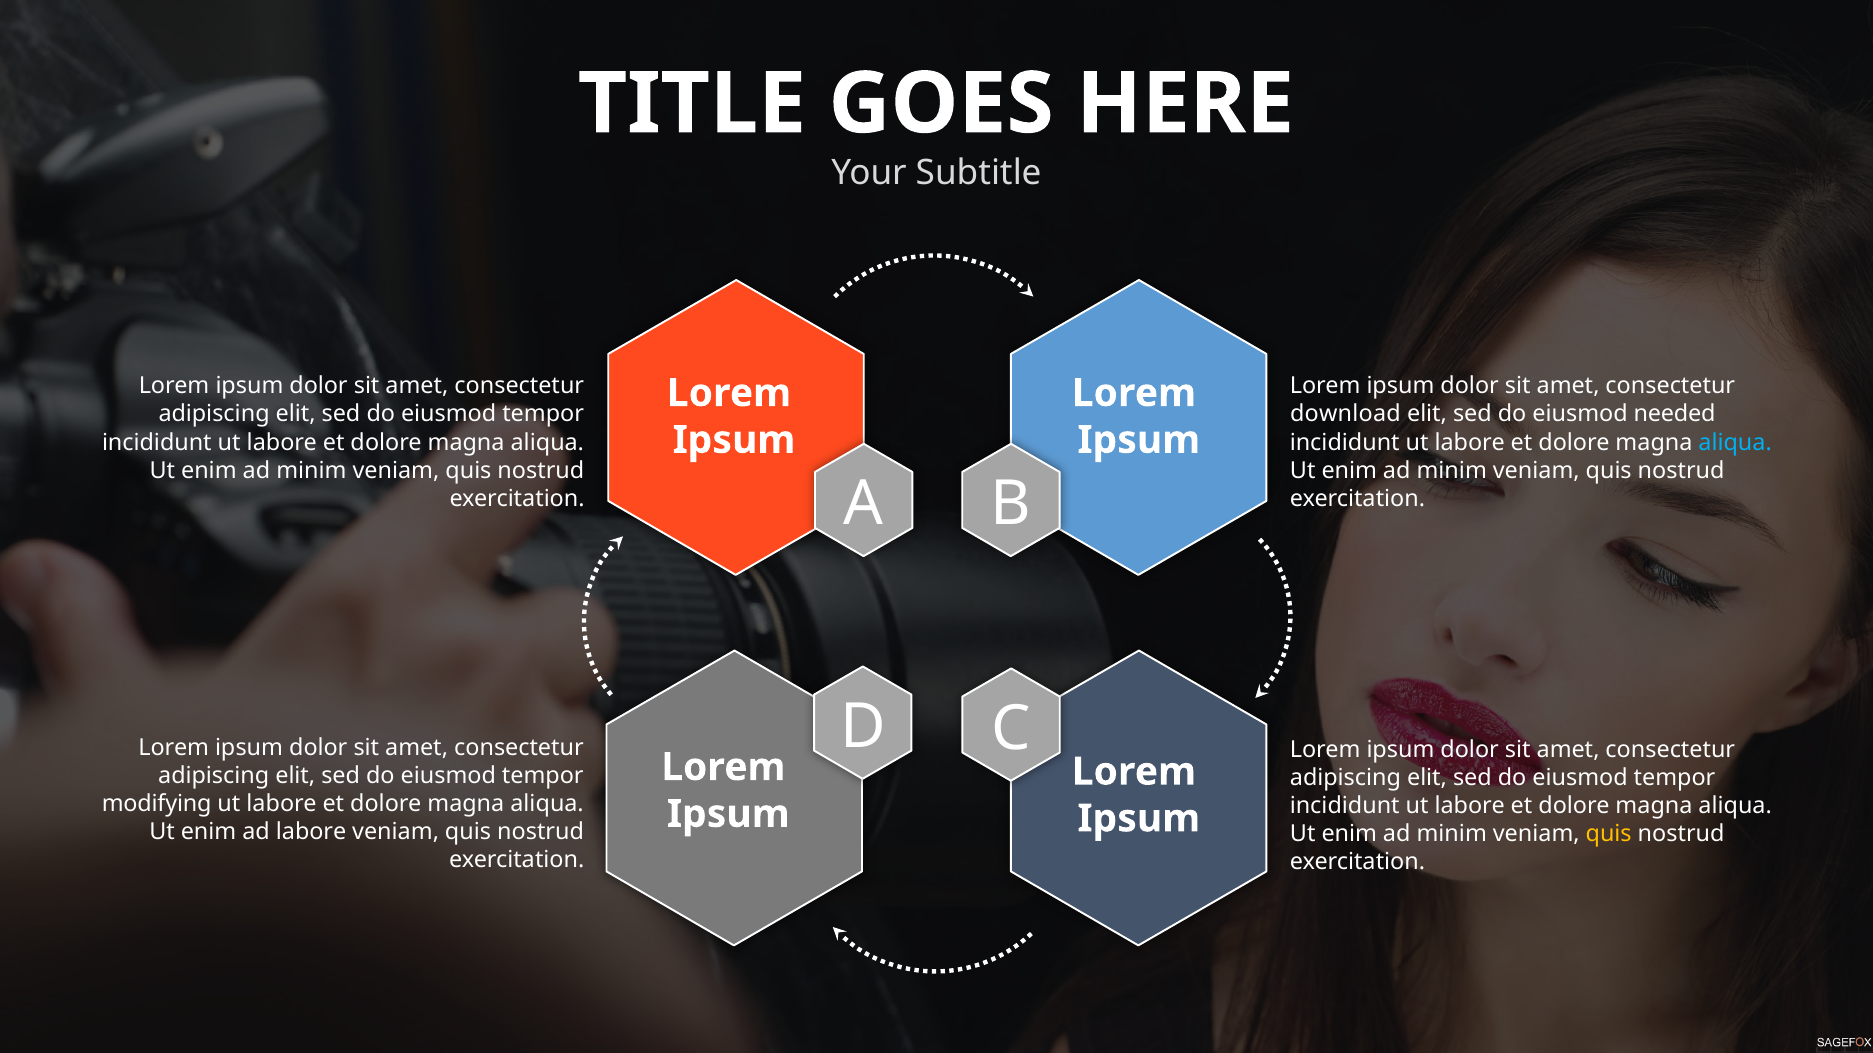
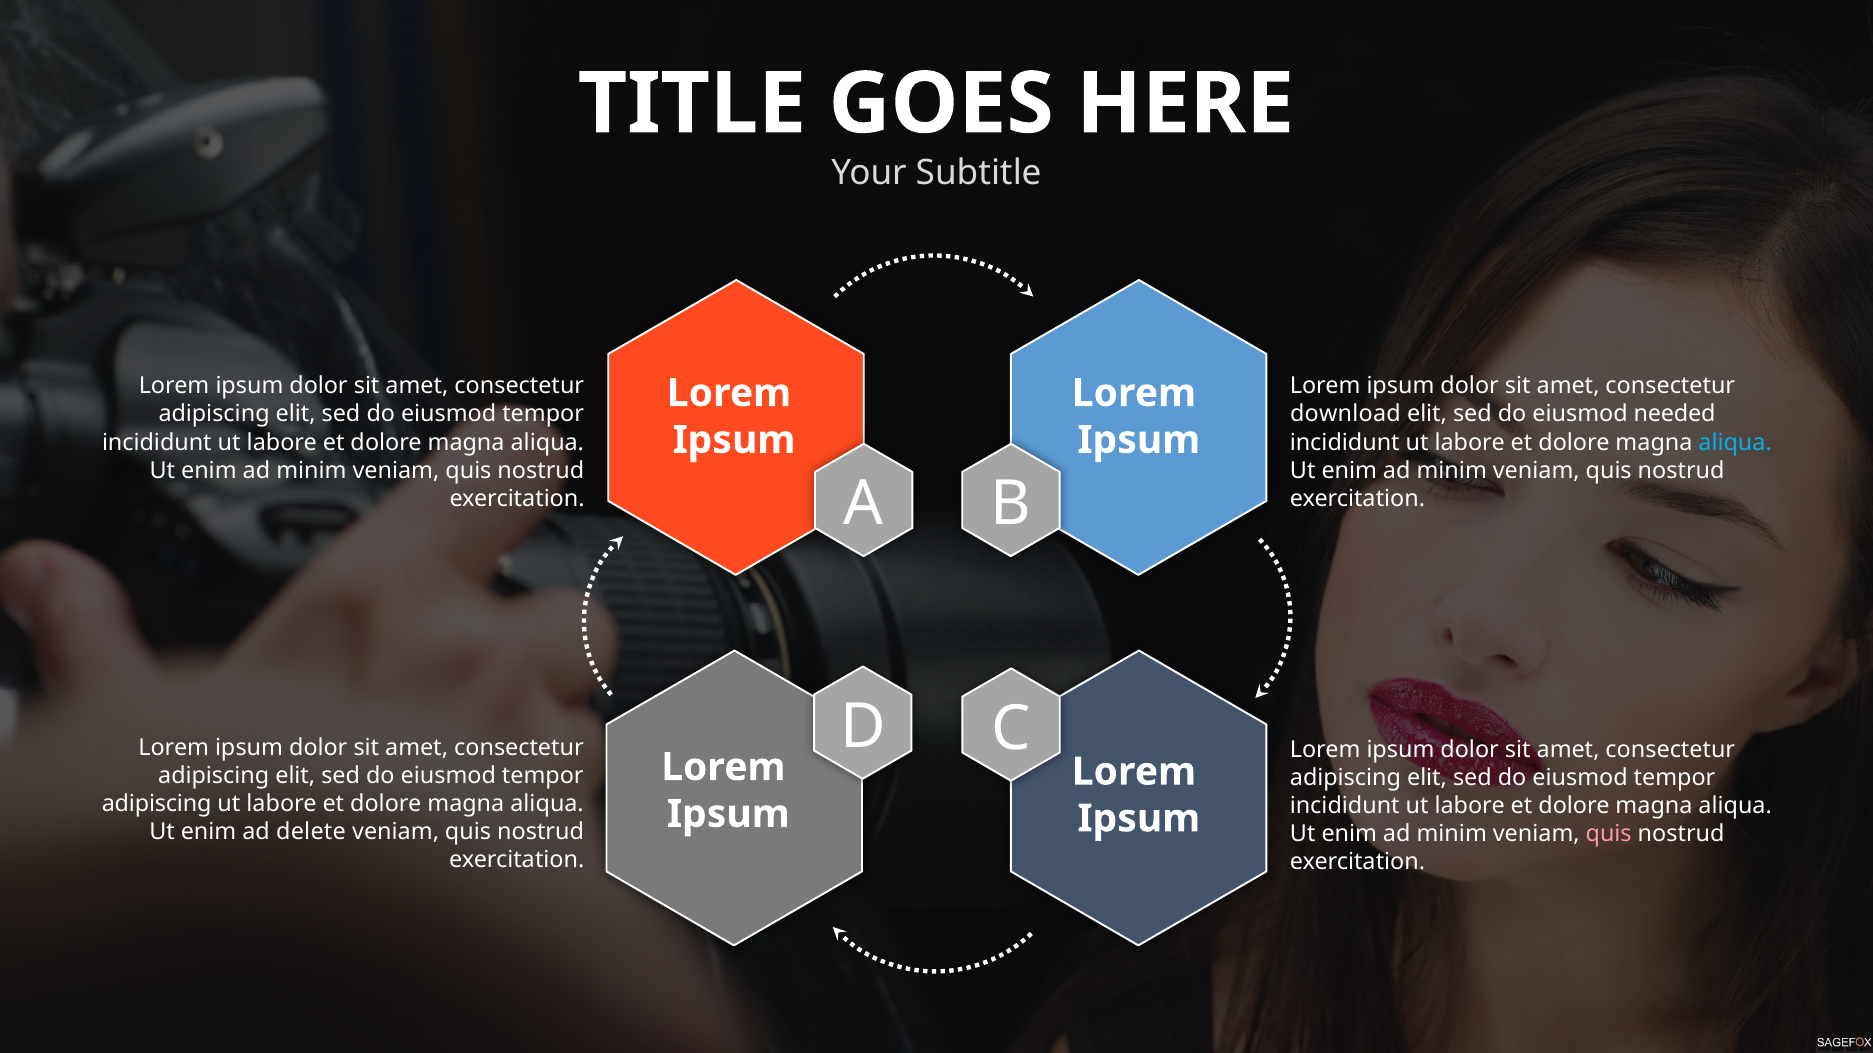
modifying: modifying -> adipiscing (157, 804)
ad labore: labore -> delete (311, 832)
quis colour: yellow -> pink (1609, 835)
